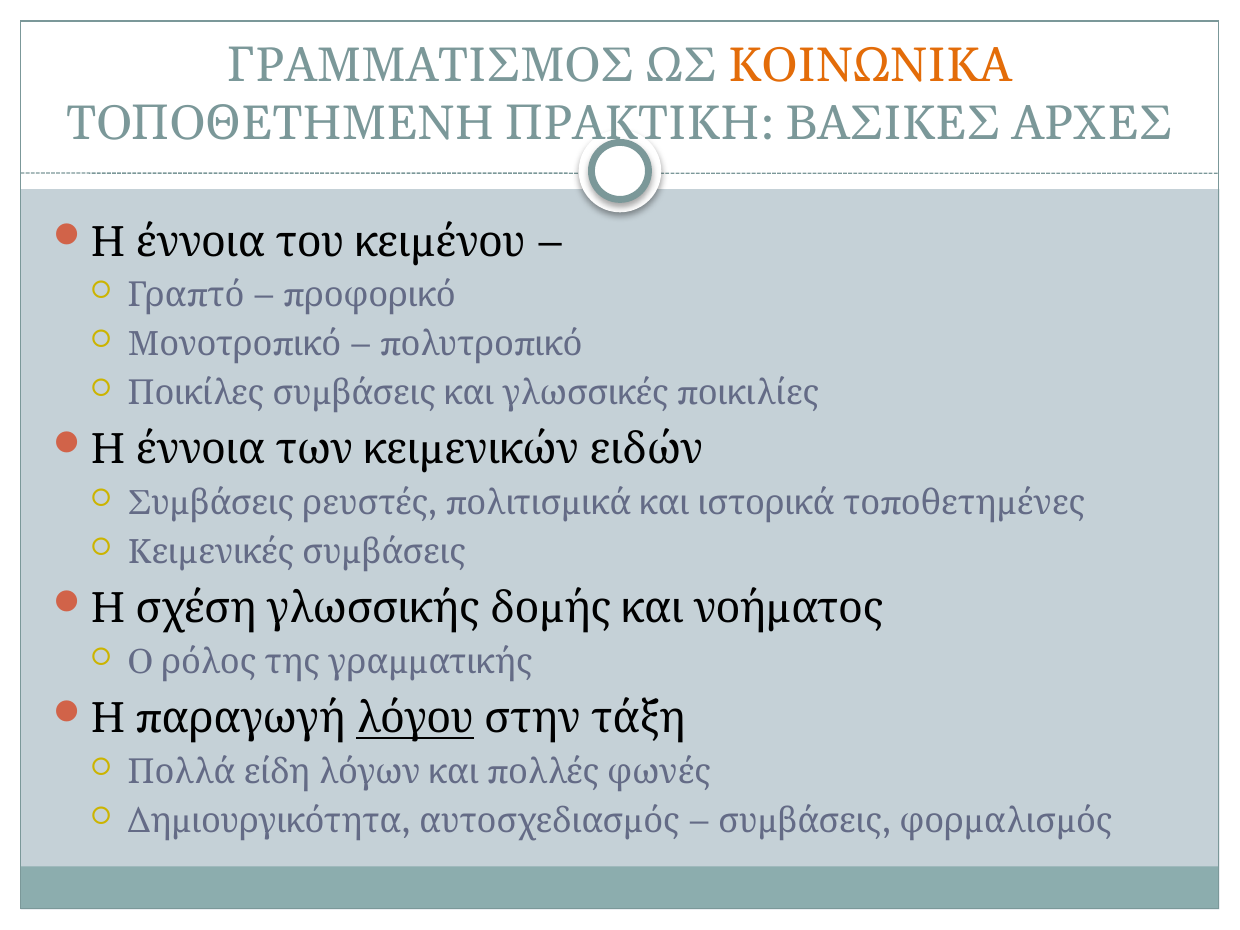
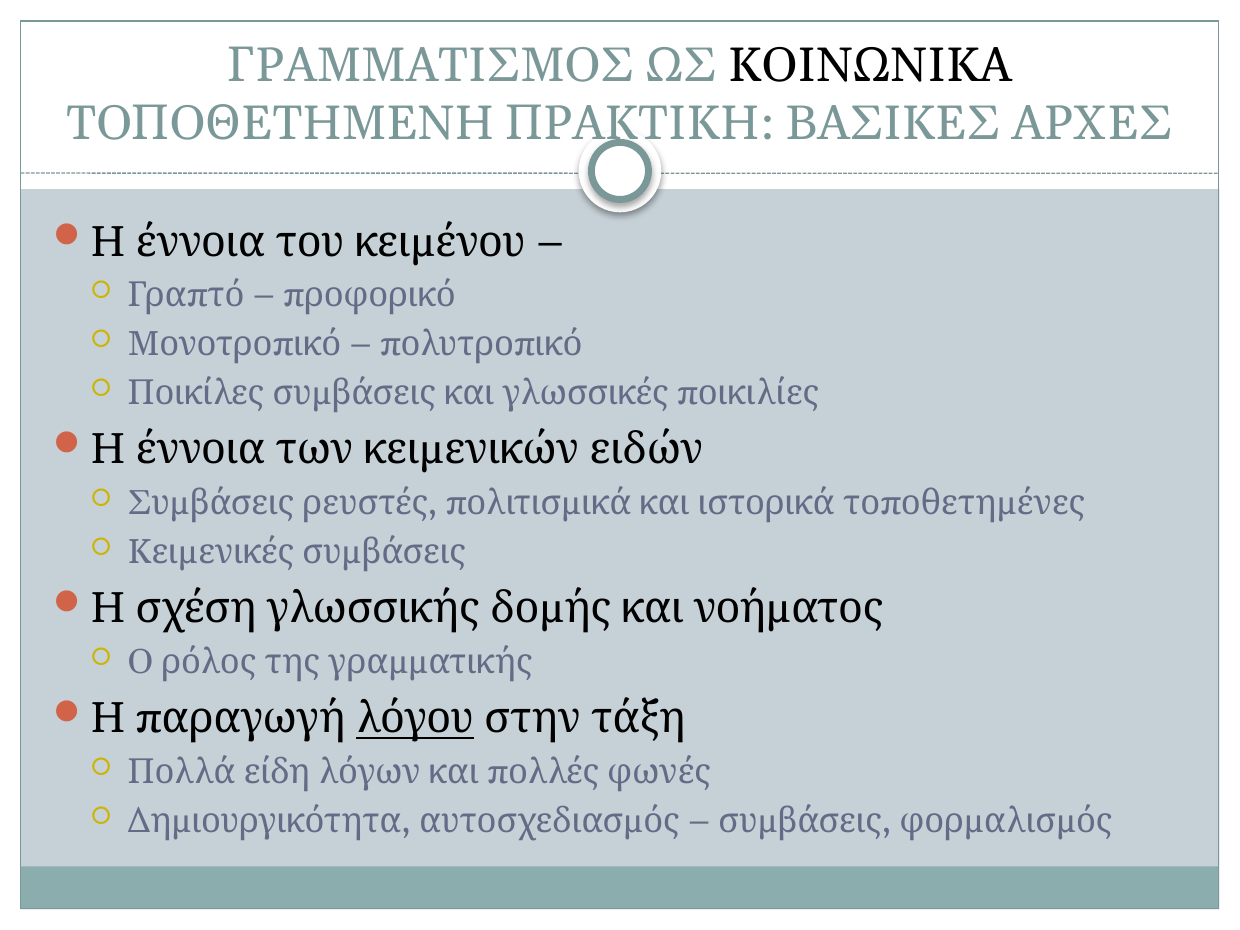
ΚΟΙΝΩΝΙΚΑ colour: orange -> black (870, 65)
